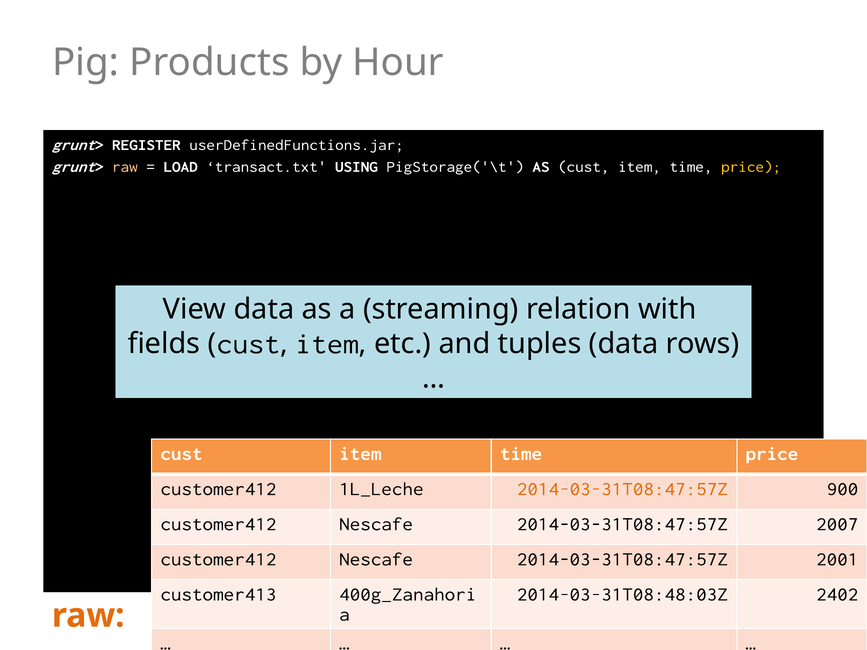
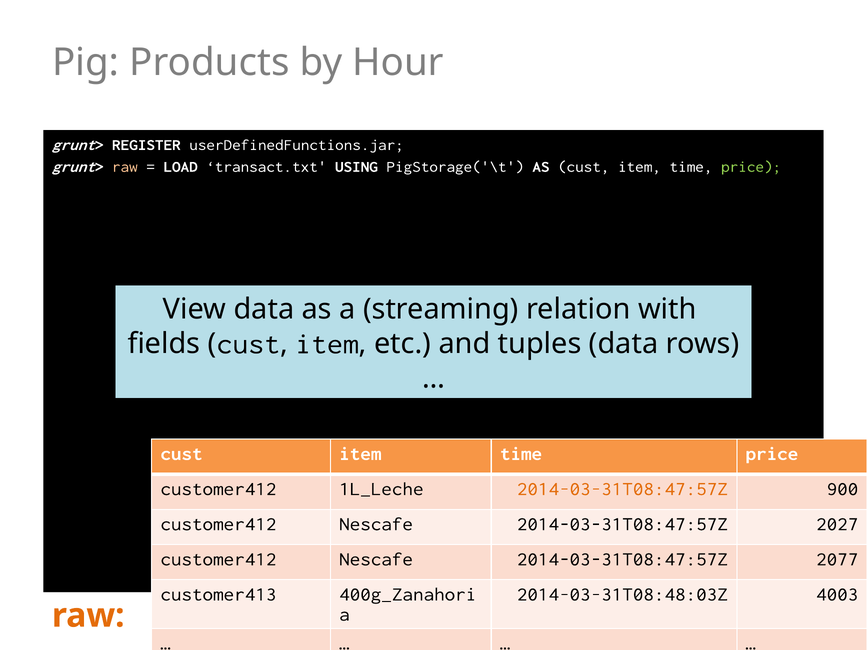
price colour: yellow -> light green (751, 167)
2007: 2007 -> 2027 (837, 524)
2001: 2001 -> 2077 (837, 559)
2402: 2402 -> 4003 (837, 594)
